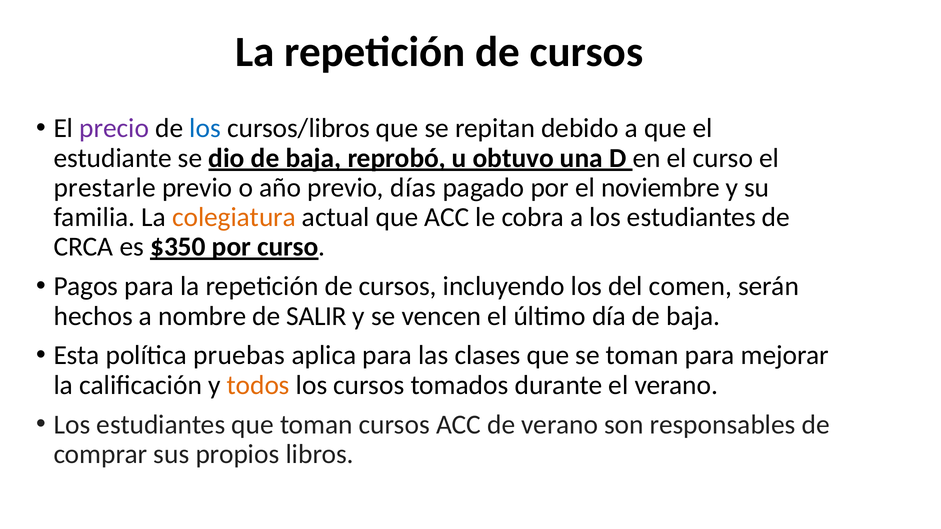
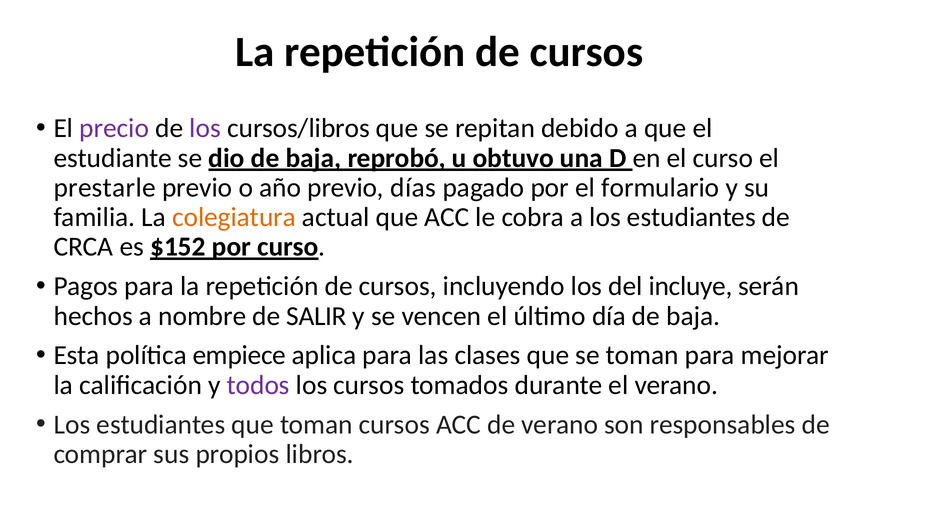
los colour: blue -> purple (205, 128)
noviembre: noviembre -> formulario (660, 188)
$350: $350 -> $152 (178, 247)
comen: comen -> incluye (691, 287)
pruebas: pruebas -> empiece (239, 356)
todos colour: orange -> purple (258, 385)
